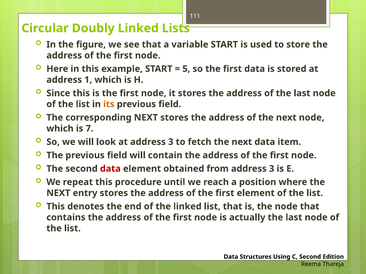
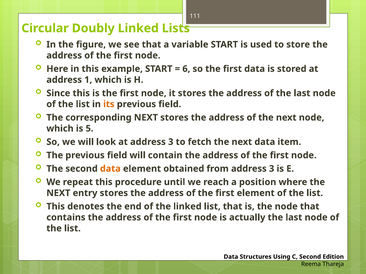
5: 5 -> 6 (186, 69)
7: 7 -> 5 (90, 129)
data colour: red -> orange (110, 169)
